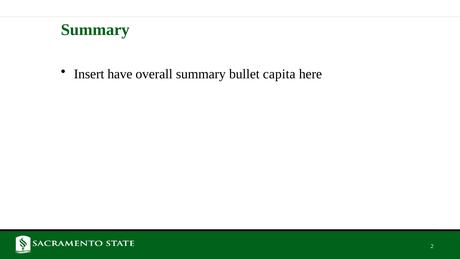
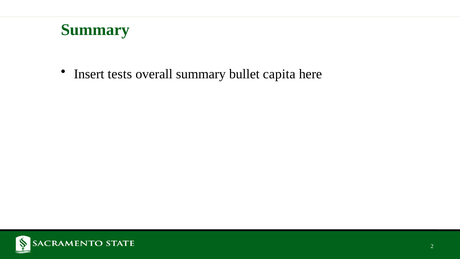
have: have -> tests (120, 74)
